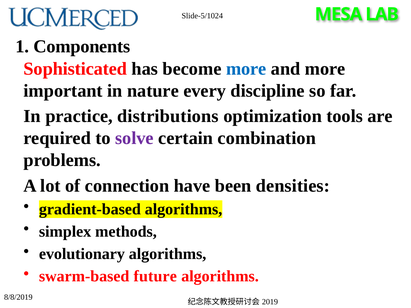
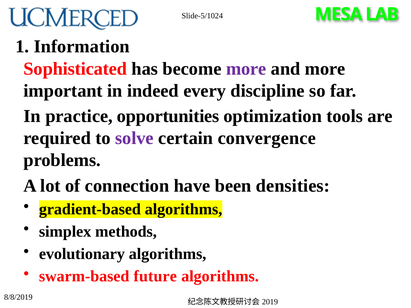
Components: Components -> Information (82, 46)
more colour: blue -> purple (246, 69)
nature: nature -> indeed (153, 91)
distributions: distributions -> opportunities (168, 116)
combination: combination -> convergence (267, 138)
